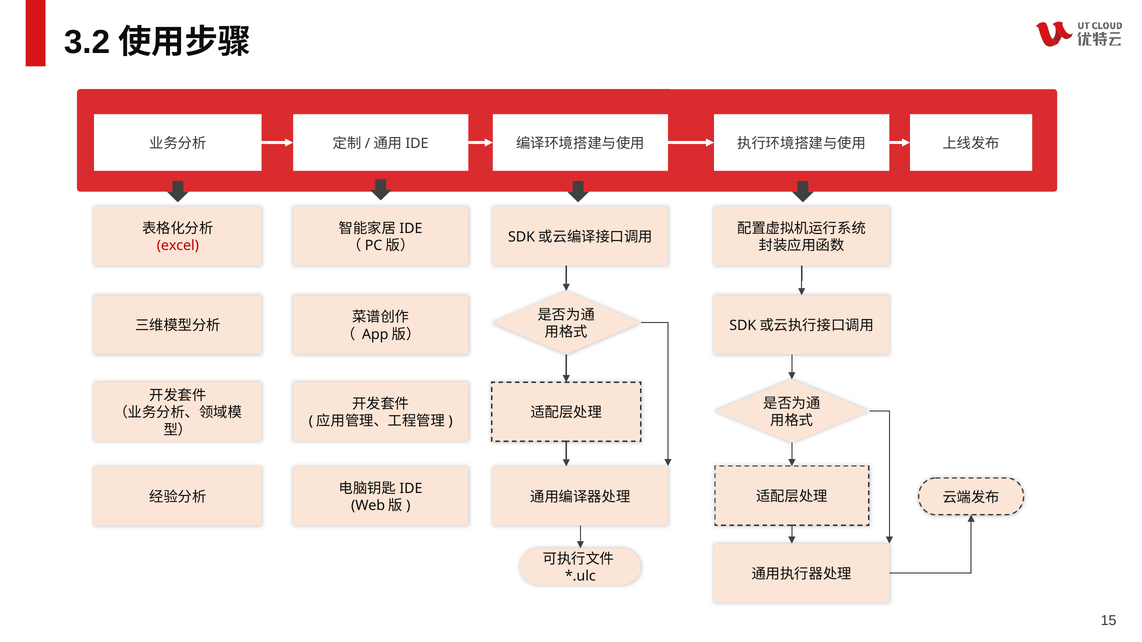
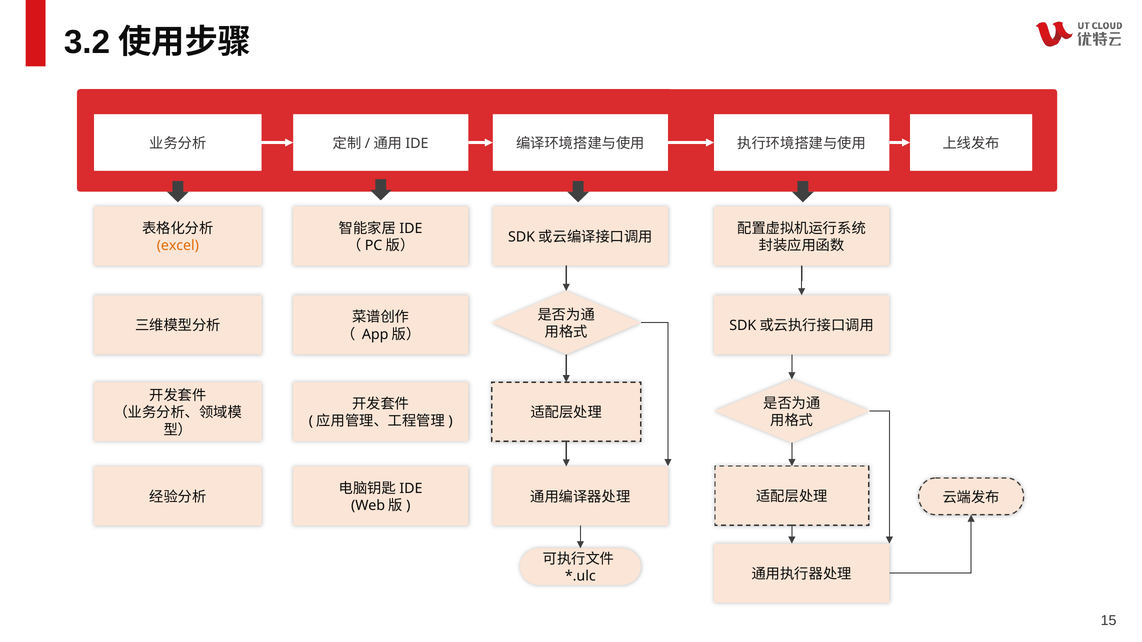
excel colour: red -> orange (178, 246)
